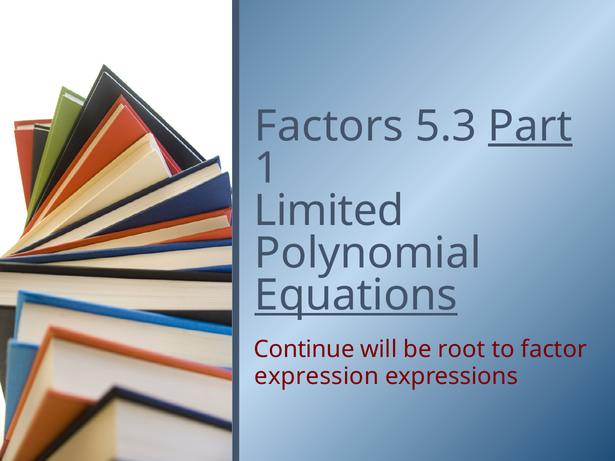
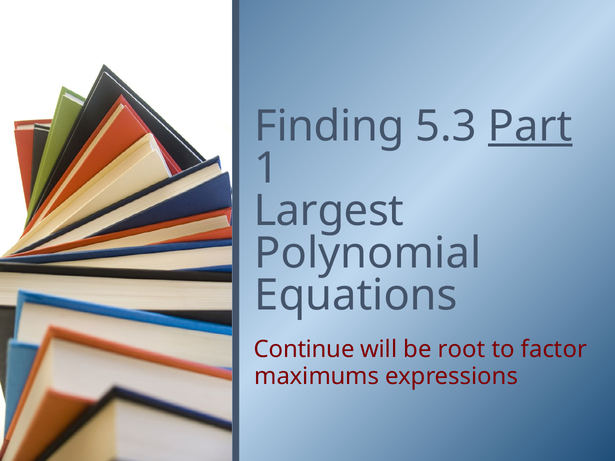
Factors: Factors -> Finding (329, 126)
Limited: Limited -> Largest (329, 211)
Equations underline: present -> none (356, 296)
expression: expression -> maximums (317, 377)
